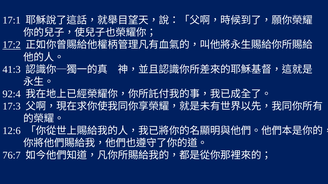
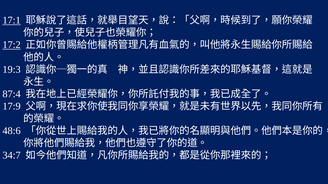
17:1 underline: none -> present (12, 20)
41:3: 41:3 -> 19:3 (12, 70)
92:4: 92:4 -> 87:4 (12, 94)
17:3: 17:3 -> 17:9 (12, 106)
12:6: 12:6 -> 48:6 (12, 131)
76:7: 76:7 -> 34:7 (12, 156)
